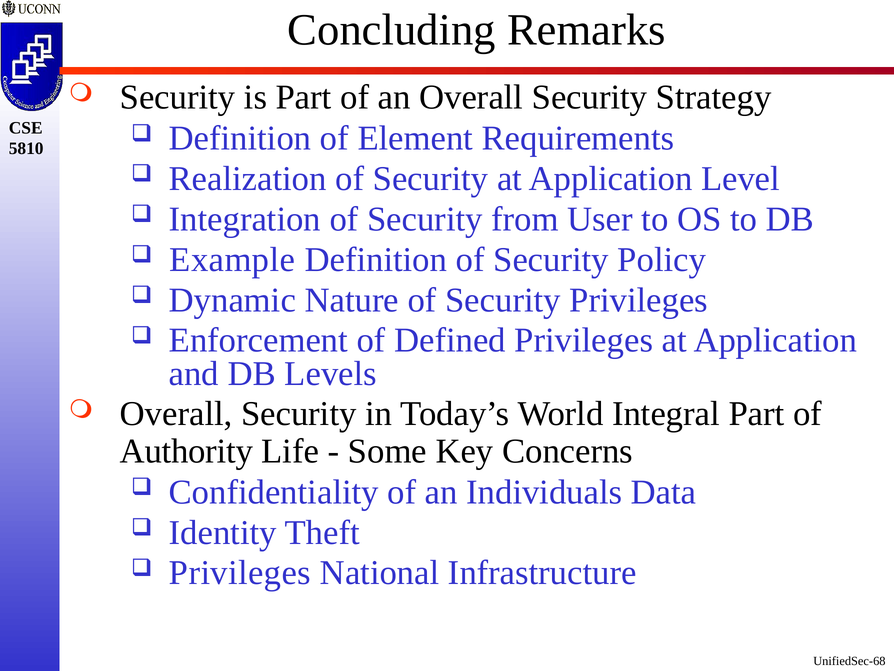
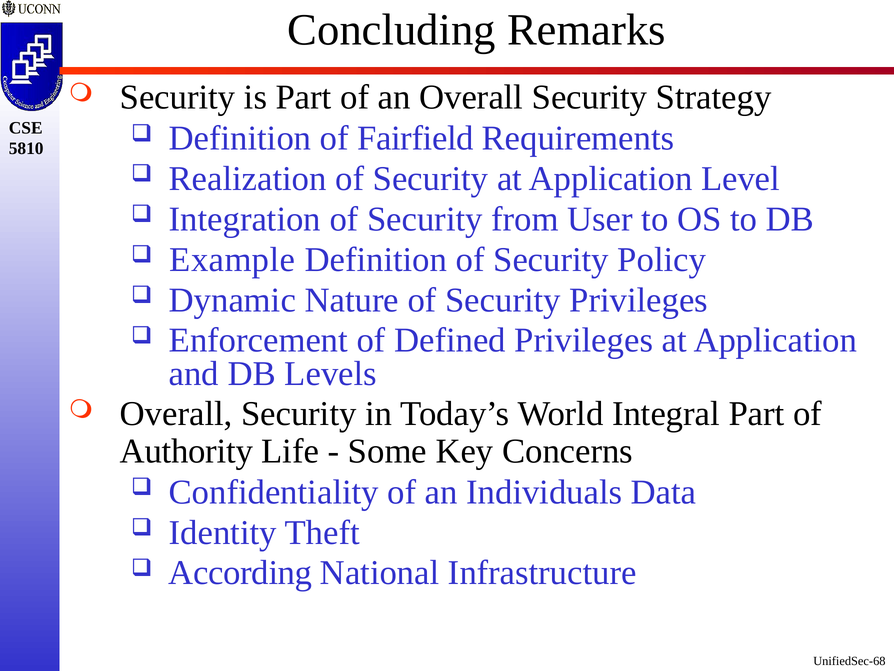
Element: Element -> Fairfield (415, 138)
Privileges: Privileges -> According (240, 573)
